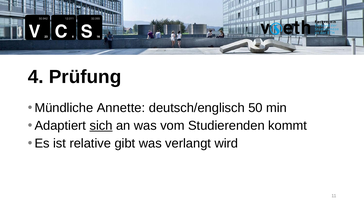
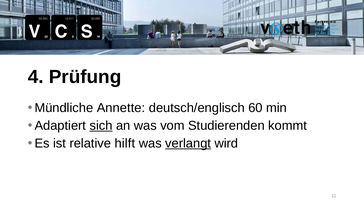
50: 50 -> 60 (255, 108)
gibt: gibt -> hilft (125, 143)
verlangt underline: none -> present (188, 143)
